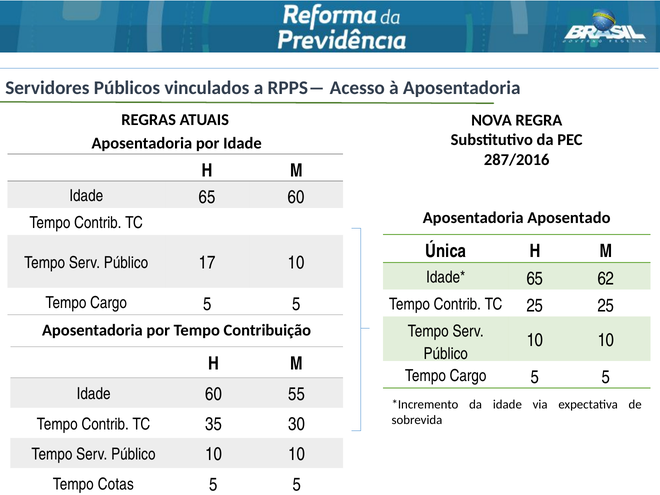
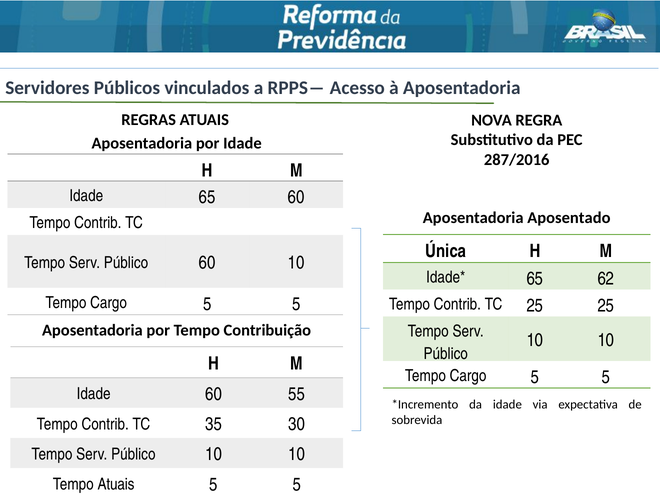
Público 17: 17 -> 60 (207, 263)
Tempo Cotas: Cotas -> Atuais (116, 484)
